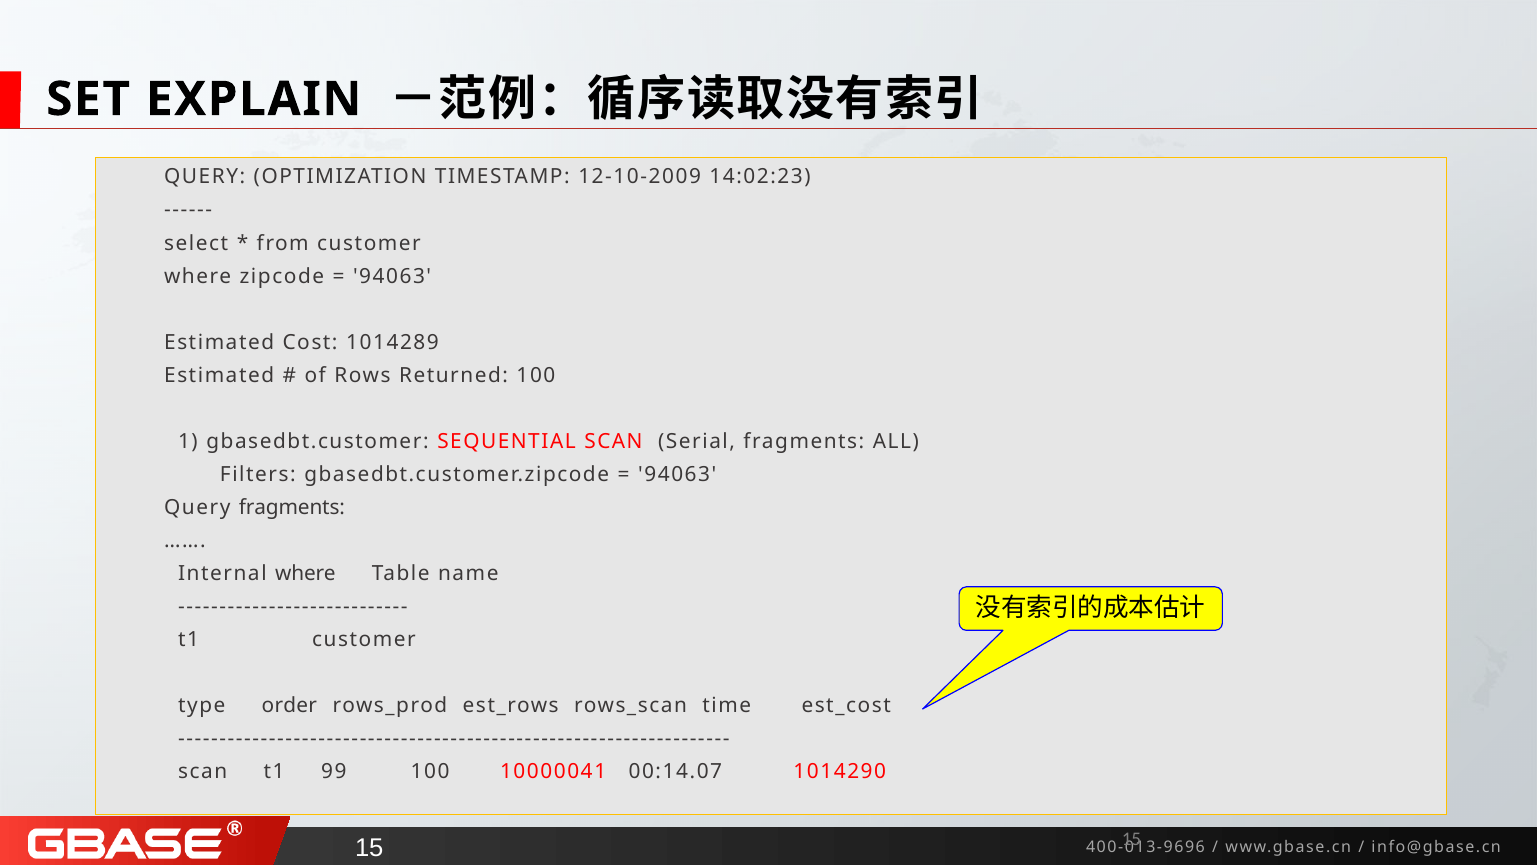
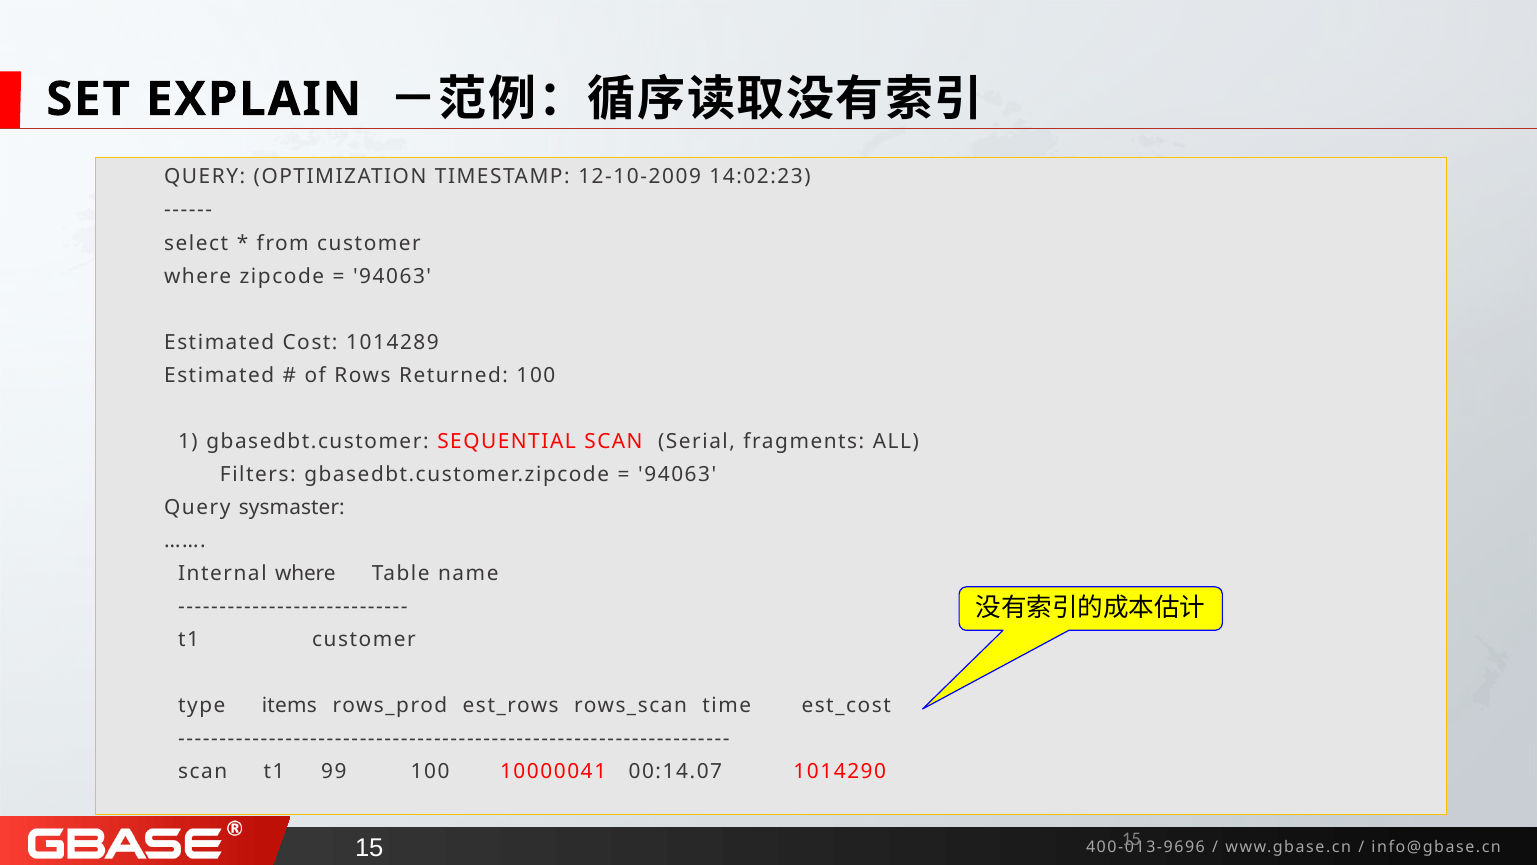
Query fragments: fragments -> sysmaster (292, 507)
order: order -> items (289, 705)
